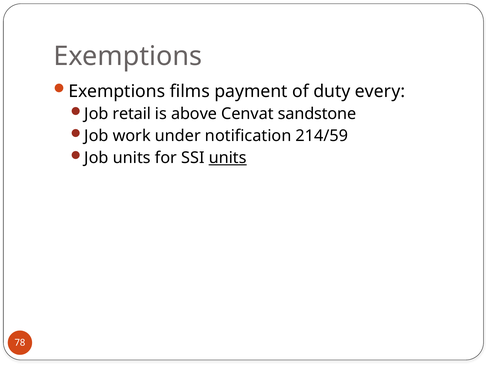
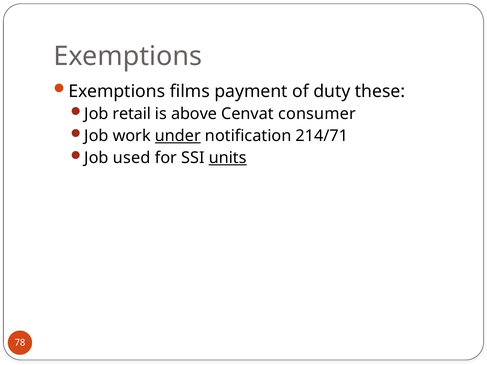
every: every -> these (380, 91)
sandstone: sandstone -> consumer (317, 114)
under underline: none -> present (178, 136)
214/59: 214/59 -> 214/71 (322, 136)
Job units: units -> used (132, 158)
